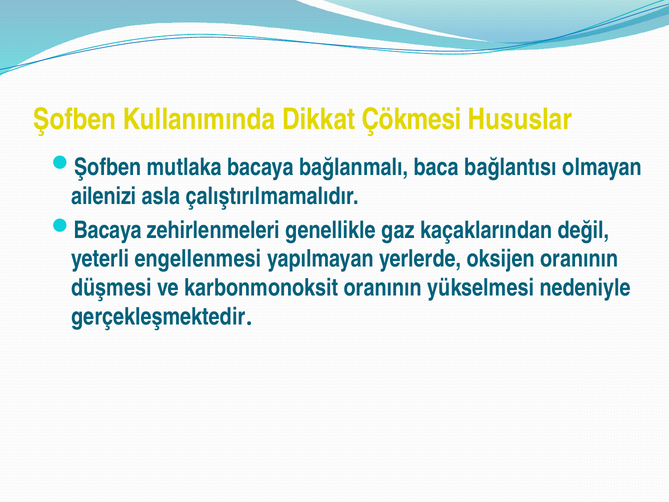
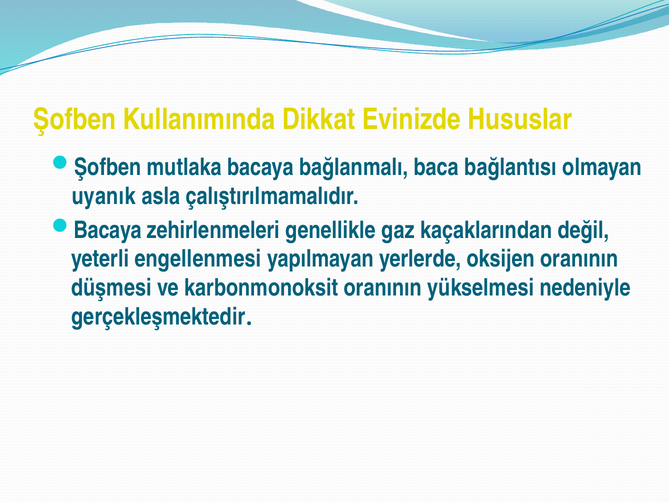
Çökmesi: Çökmesi -> Evinizde (411, 119)
ailenizi: ailenizi -> uyanık (104, 196)
